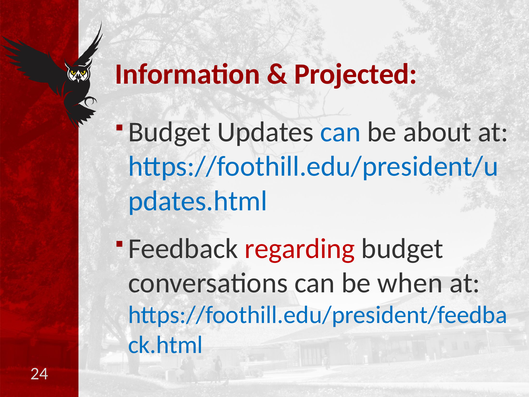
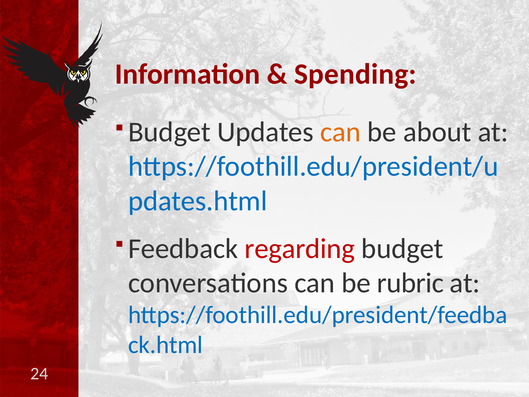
Projected: Projected -> Spending (355, 74)
can colour: blue -> orange (341, 132)
when: when -> rubric (410, 283)
